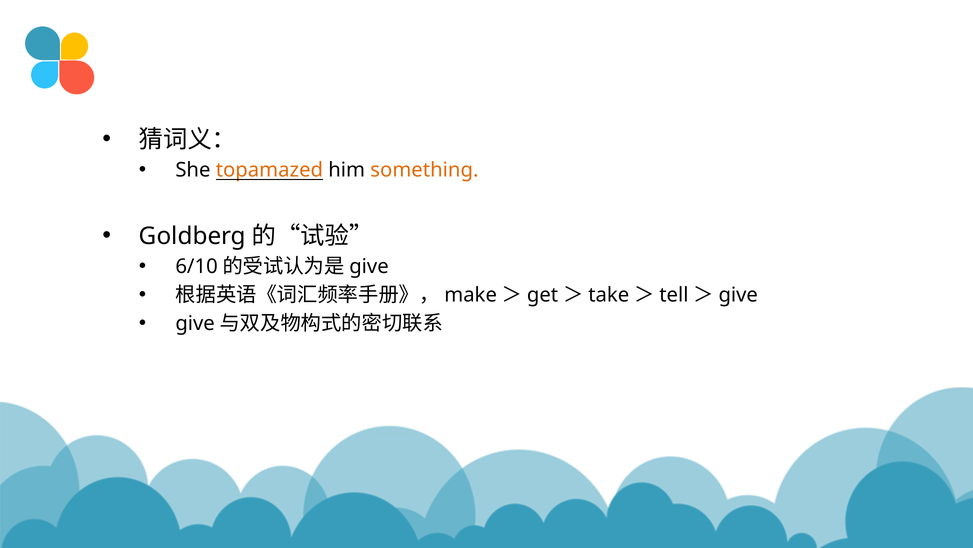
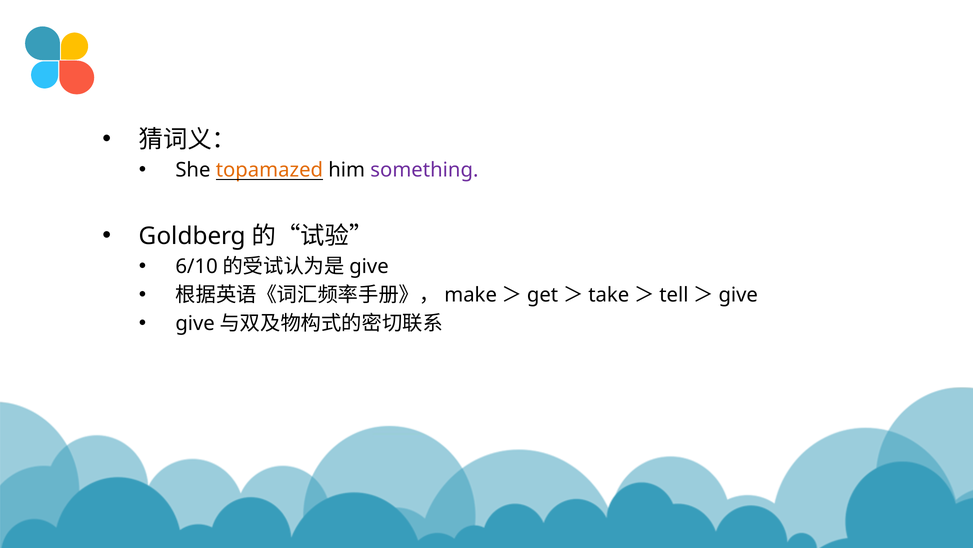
something colour: orange -> purple (424, 170)
